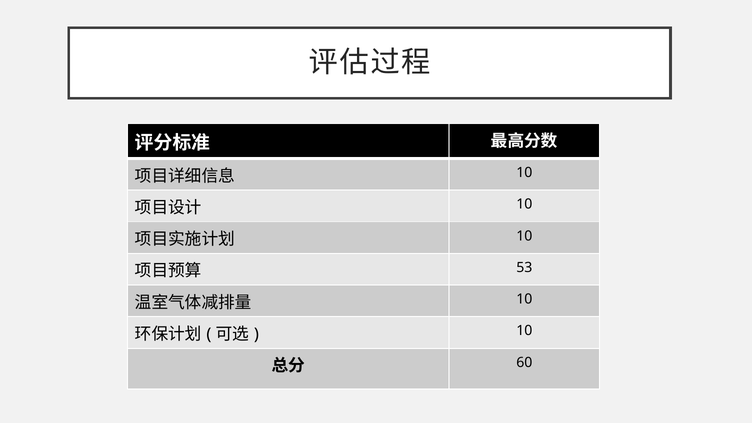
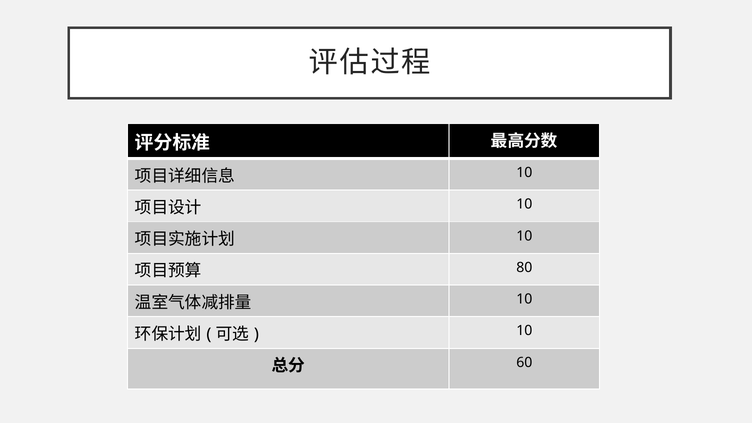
53: 53 -> 80 (524, 268)
